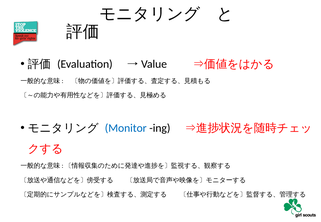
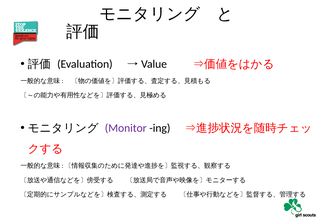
Monitor colour: blue -> purple (126, 128)
